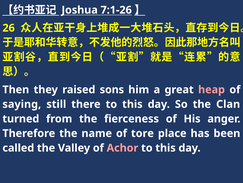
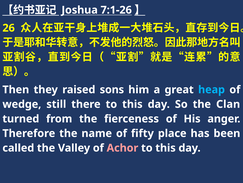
heap colour: pink -> light blue (212, 89)
saying: saying -> wedge (22, 104)
tore: tore -> fifty (142, 133)
